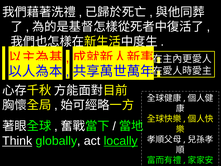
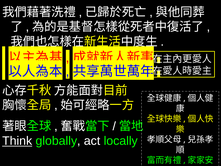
locally underline: present -> none (121, 141)
